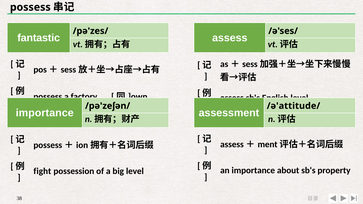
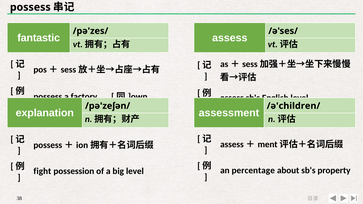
importance: importance -> explanation (45, 113)
/ə'attitude/: /ə'attitude/ -> /ə'children/ (293, 106)
an importance: importance -> percentage (253, 171)
